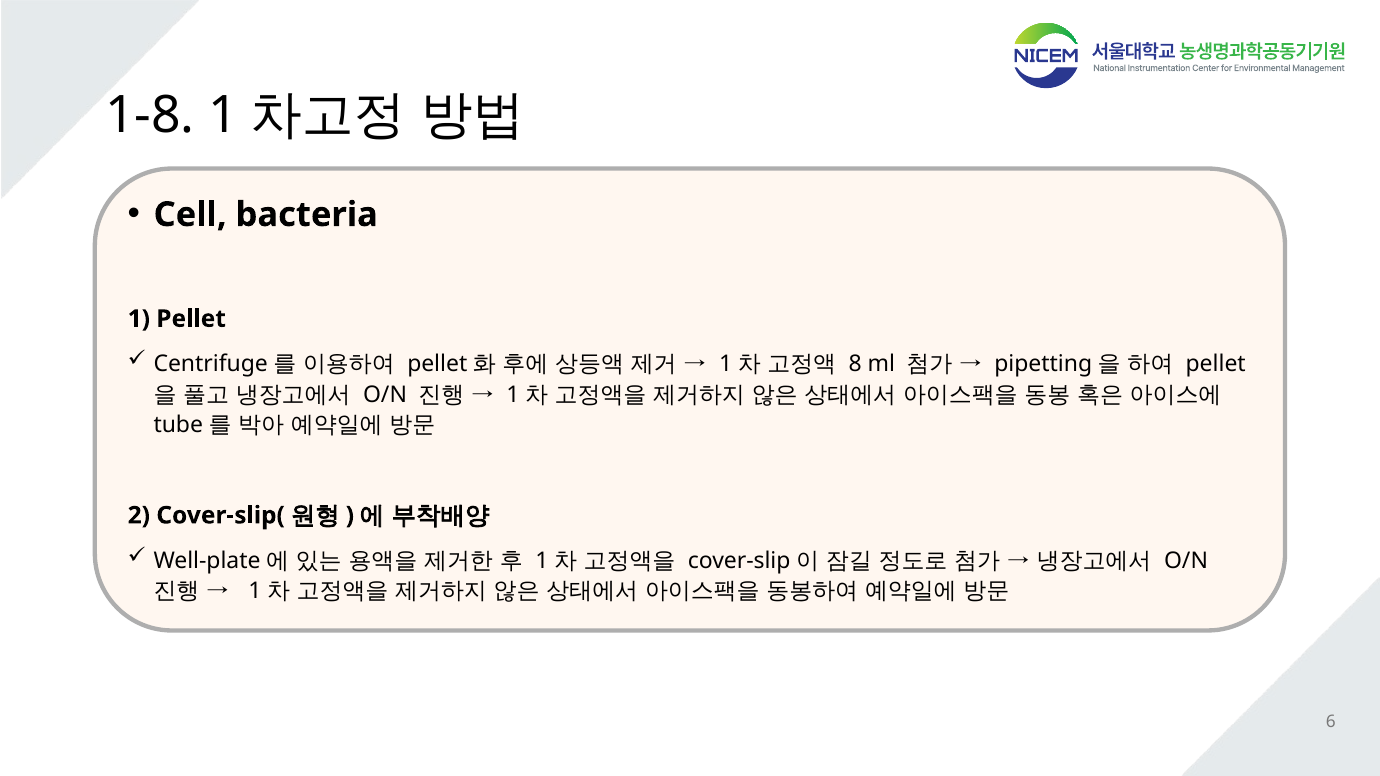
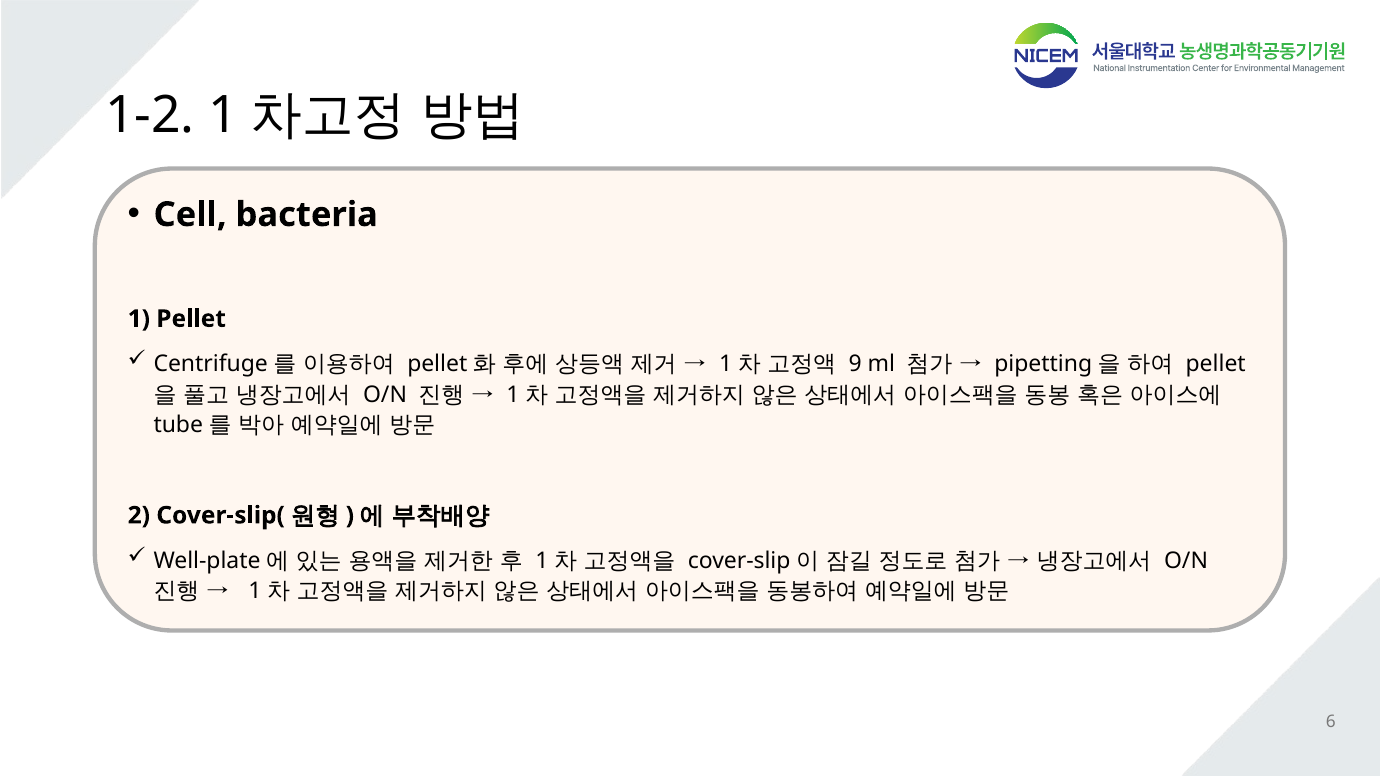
1-8: 1-8 -> 1-2 (150, 116)
8: 8 -> 9 (855, 364)
